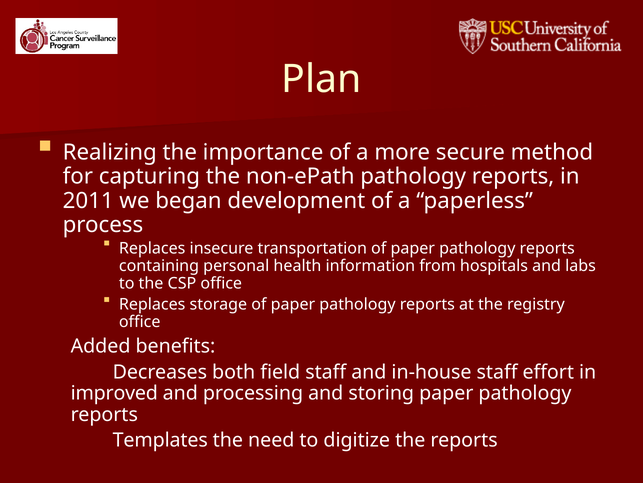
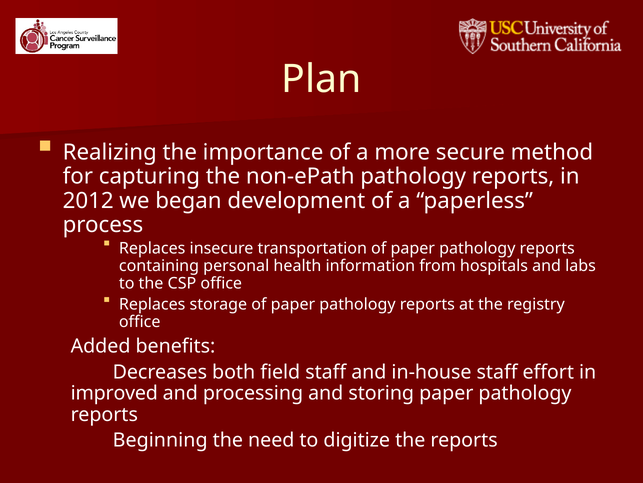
2011: 2011 -> 2012 (88, 200)
Templates: Templates -> Beginning (160, 440)
